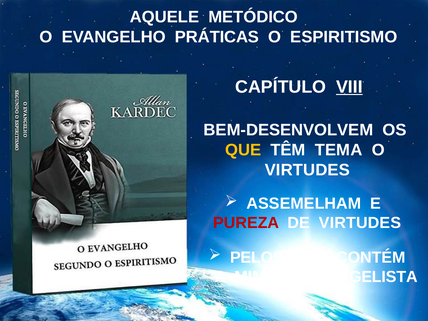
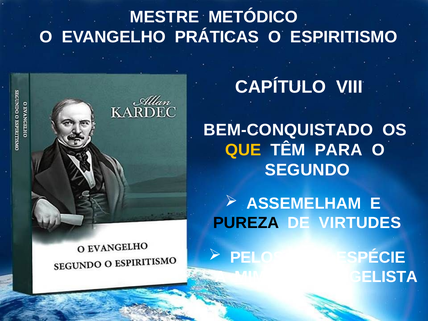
AQUELE: AQUELE -> MESTRE (165, 17)
VIII underline: present -> none (349, 87)
BEM-DESENVOLVEM: BEM-DESENVOLVEM -> BEM-CONQUISTADO (288, 130)
TEMA: TEMA -> PARA (339, 150)
VIRTUDES: VIRTUDES -> SEGUNDO (307, 170)
PUREZA colour: red -> black (246, 223)
CONTÉM: CONTÉM -> ESPÉCIE (371, 258)
